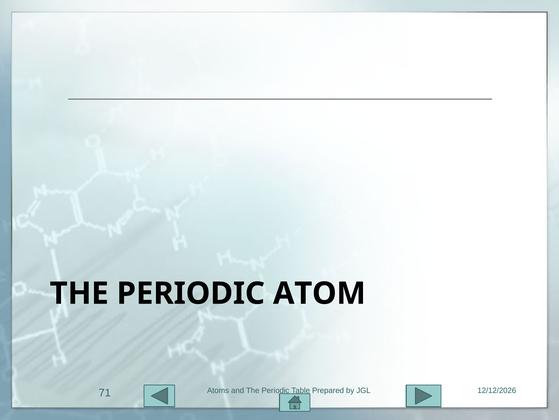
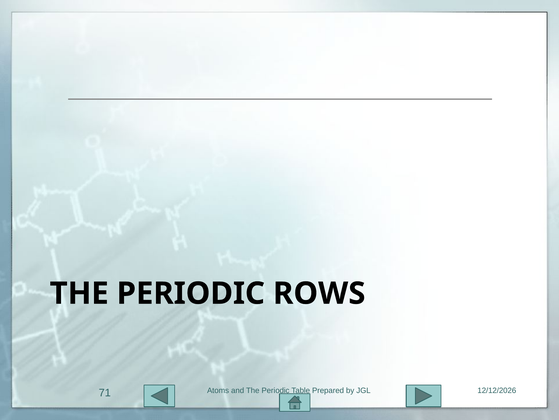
ATOM: ATOM -> ROWS (319, 293)
